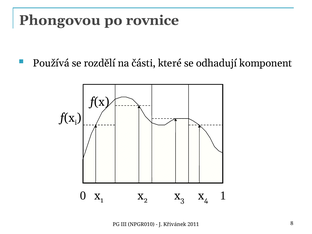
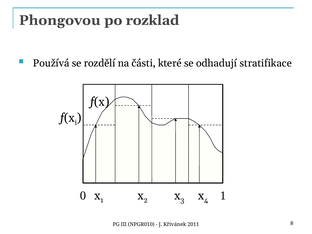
rovnice: rovnice -> rozklad (152, 20)
komponent: komponent -> stratifikace (266, 63)
